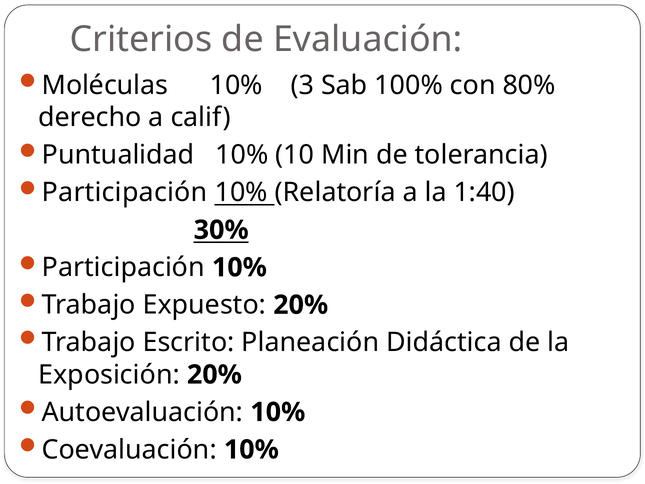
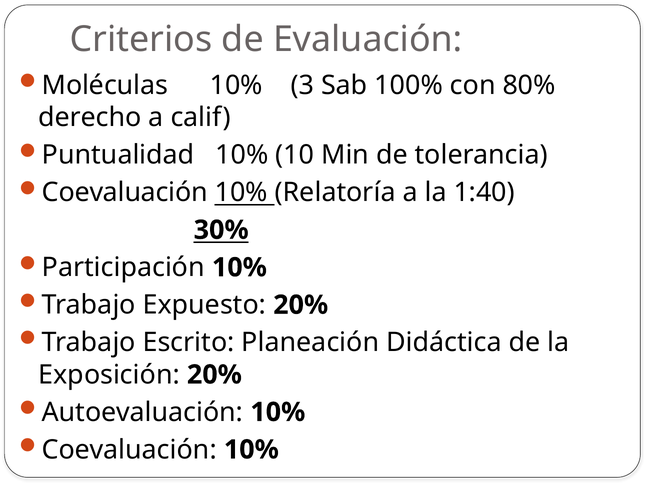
Participación: Participación -> Coevaluación (125, 192)
